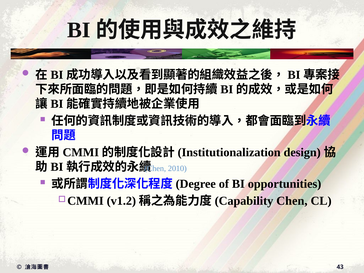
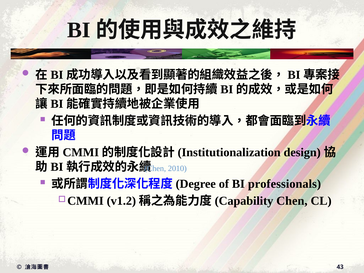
opportunities: opportunities -> professionals (284, 184)
